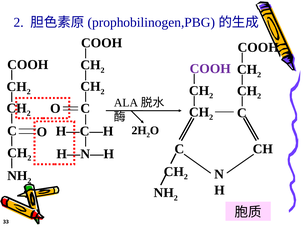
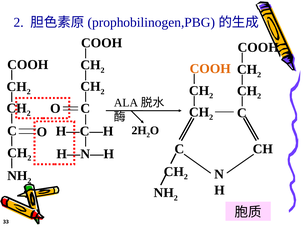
COOH colour: purple -> orange (210, 69)
